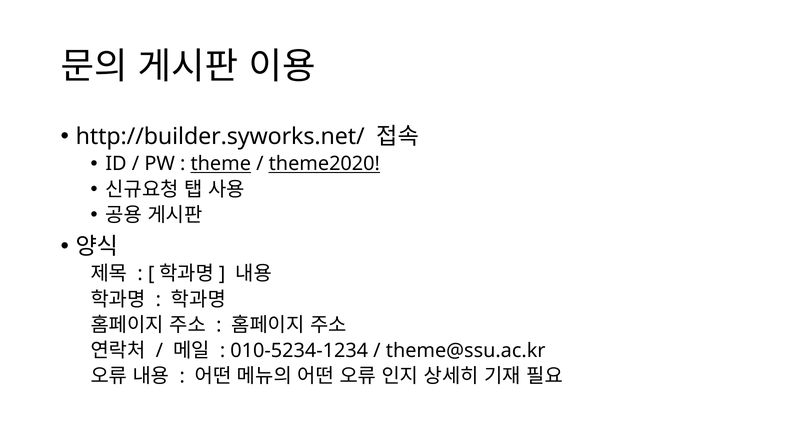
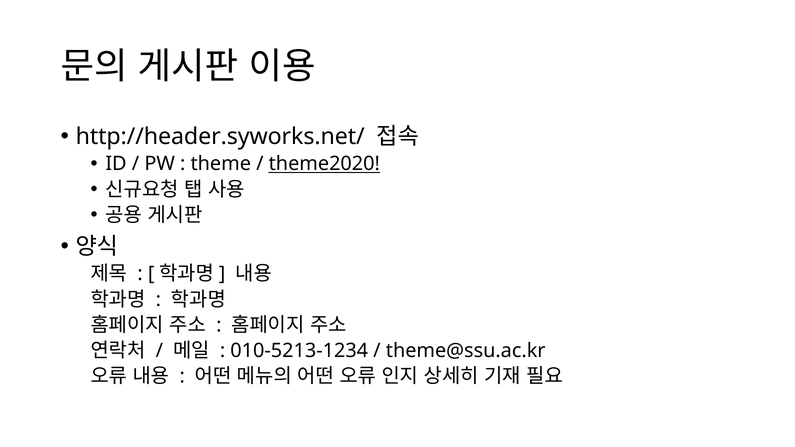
http://builder.syworks.net/: http://builder.syworks.net/ -> http://header.syworks.net/ (220, 137)
theme underline: present -> none (221, 164)
010-5234-1234: 010-5234-1234 -> 010-5213-1234 (299, 351)
